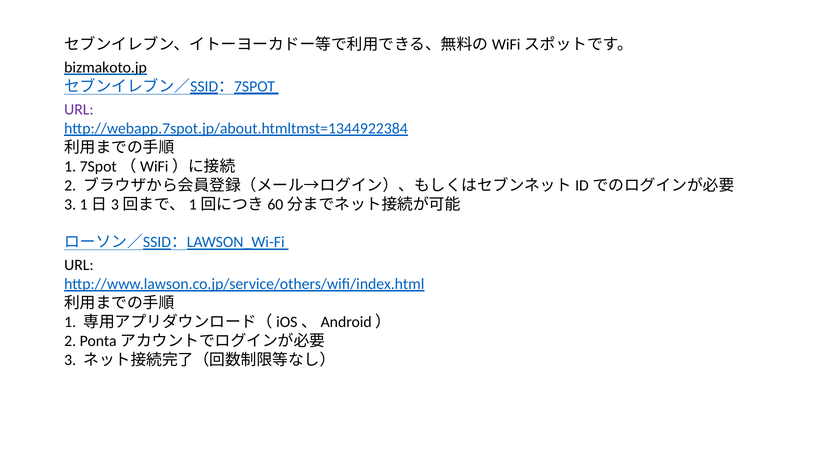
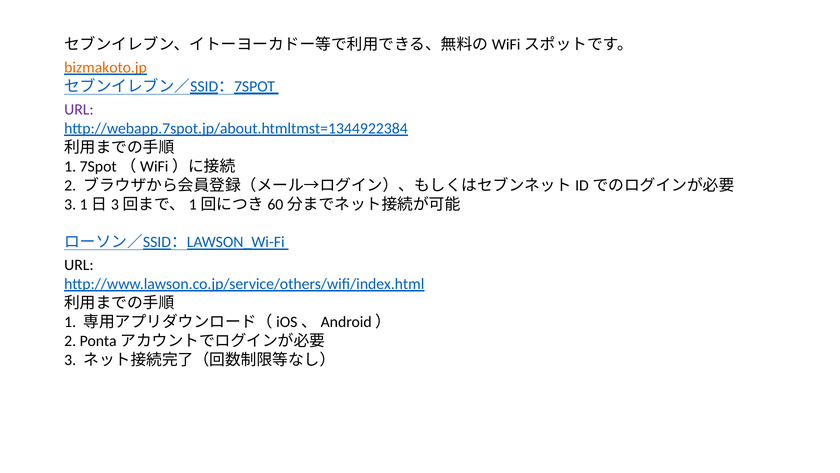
bizmakoto.jp colour: black -> orange (106, 67)
